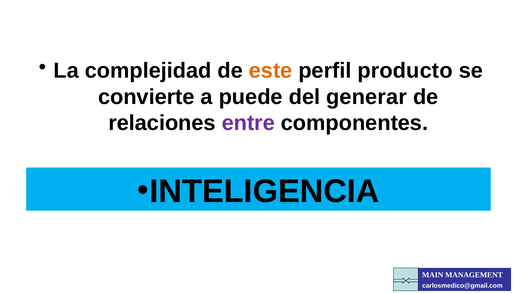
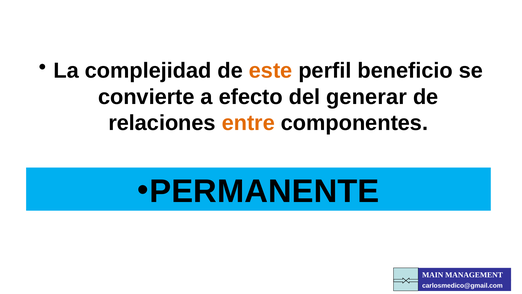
producto: producto -> beneficio (405, 71)
puede: puede -> efecto (251, 97)
entre colour: purple -> orange (248, 123)
INTELIGENCIA: INTELIGENCIA -> PERMANENTE (264, 191)
